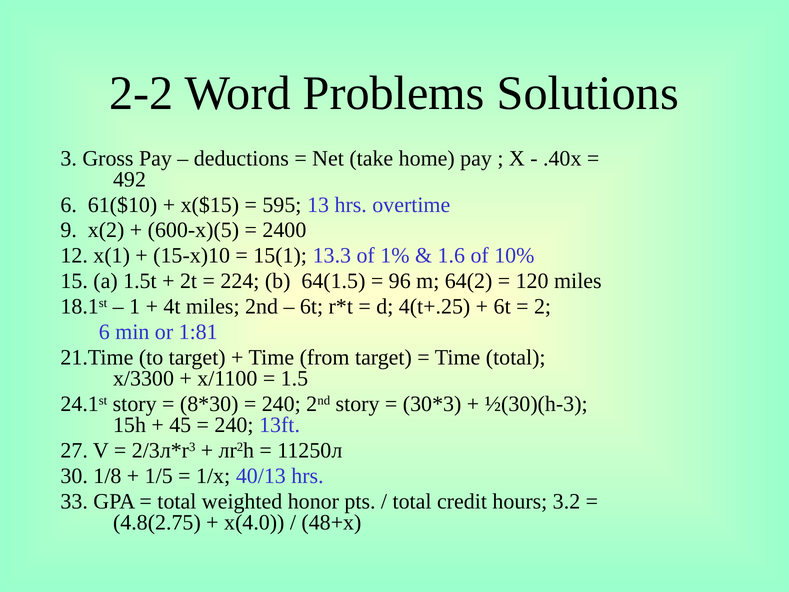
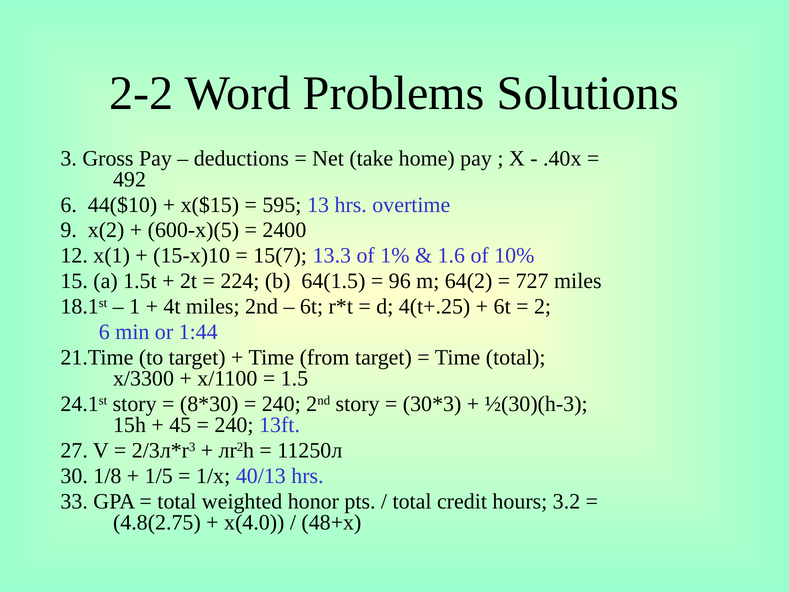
61($10: 61($10 -> 44($10 (123, 205)
15(1: 15(1 -> 15(7 (280, 256)
120: 120 -> 727 (532, 281)
1:81: 1:81 -> 1:44 (198, 332)
